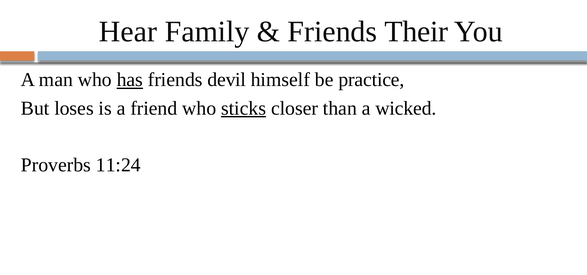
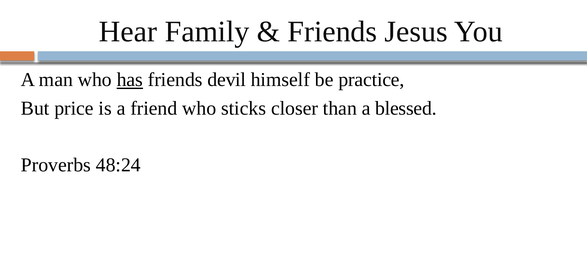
Their: Their -> Jesus (416, 32)
loses: loses -> price (74, 108)
sticks underline: present -> none (244, 108)
wicked: wicked -> blessed (406, 108)
11:24: 11:24 -> 48:24 (118, 165)
